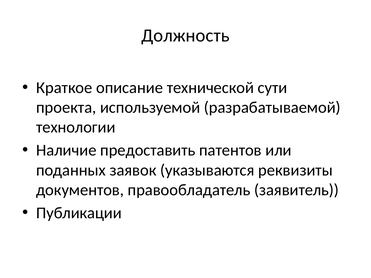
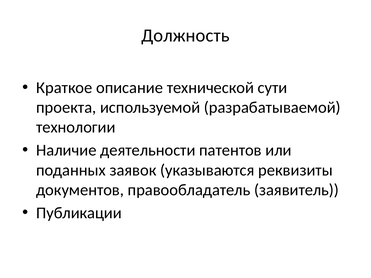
предоставить: предоставить -> деятельности (148, 150)
